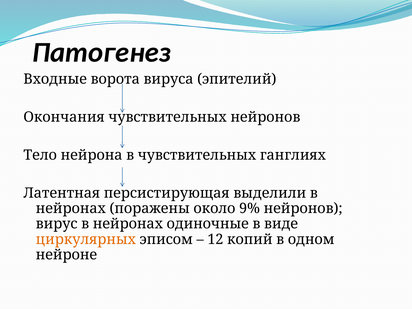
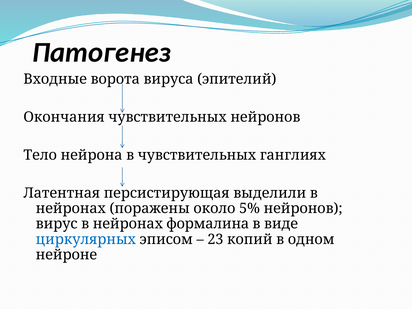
9%: 9% -> 5% (250, 208)
одиночные: одиночные -> формалина (208, 224)
циркулярных colour: orange -> blue (86, 239)
12: 12 -> 23 (215, 239)
